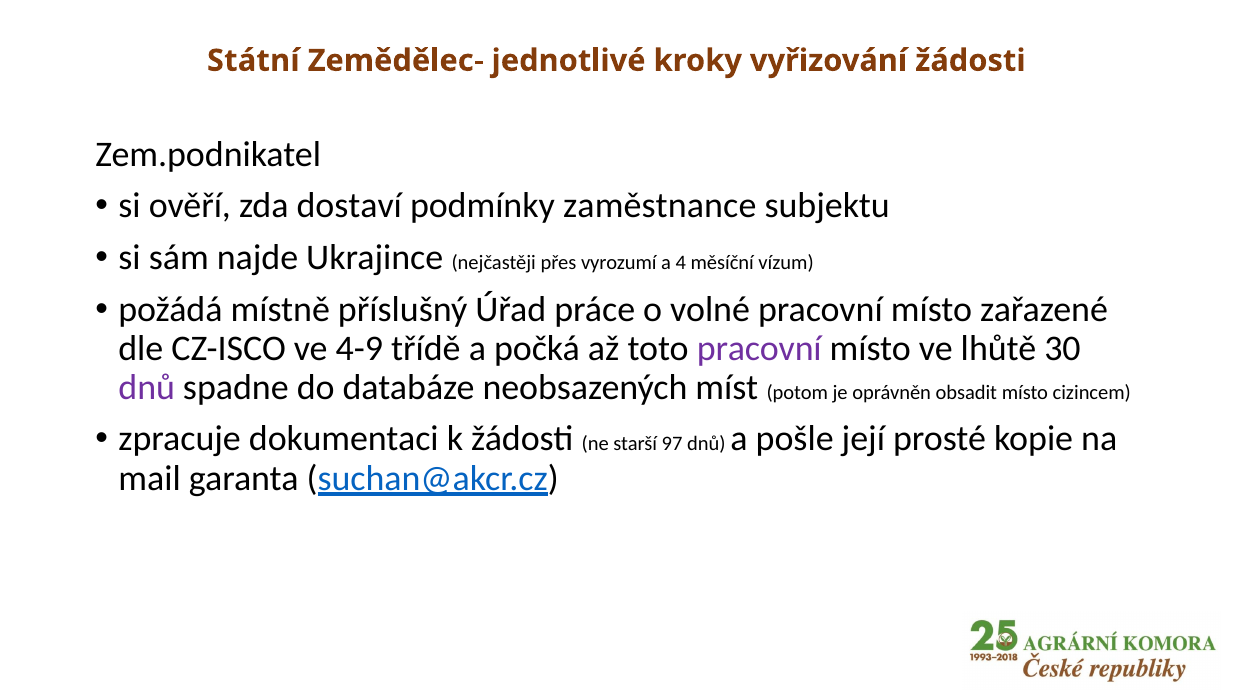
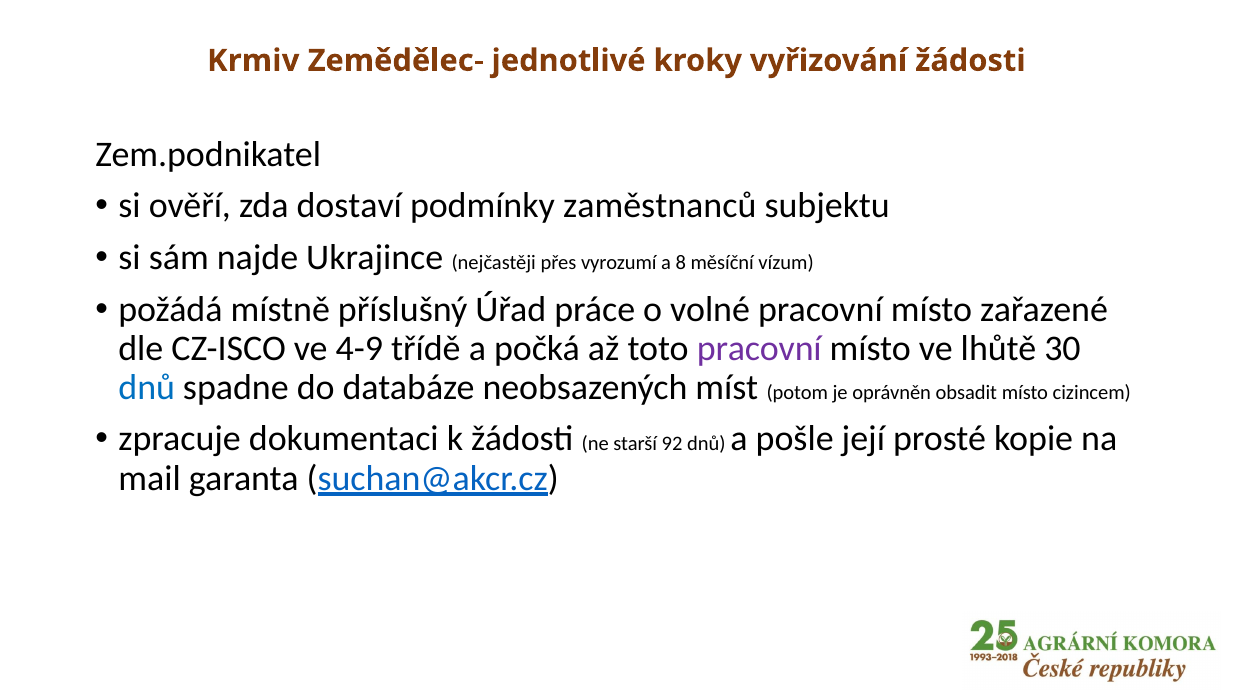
Státní: Státní -> Krmiv (253, 61)
zaměstnance: zaměstnance -> zaměstnanců (660, 206)
4: 4 -> 8 (681, 263)
dnů colour: purple -> blue (147, 387)
97: 97 -> 92 (672, 444)
